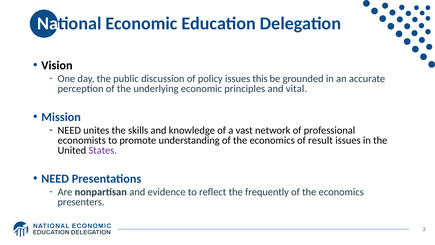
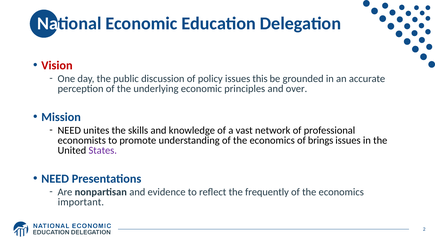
Vision colour: black -> red (57, 65)
vital: vital -> over (297, 89)
result: result -> brings (321, 140)
presenters: presenters -> important (81, 202)
